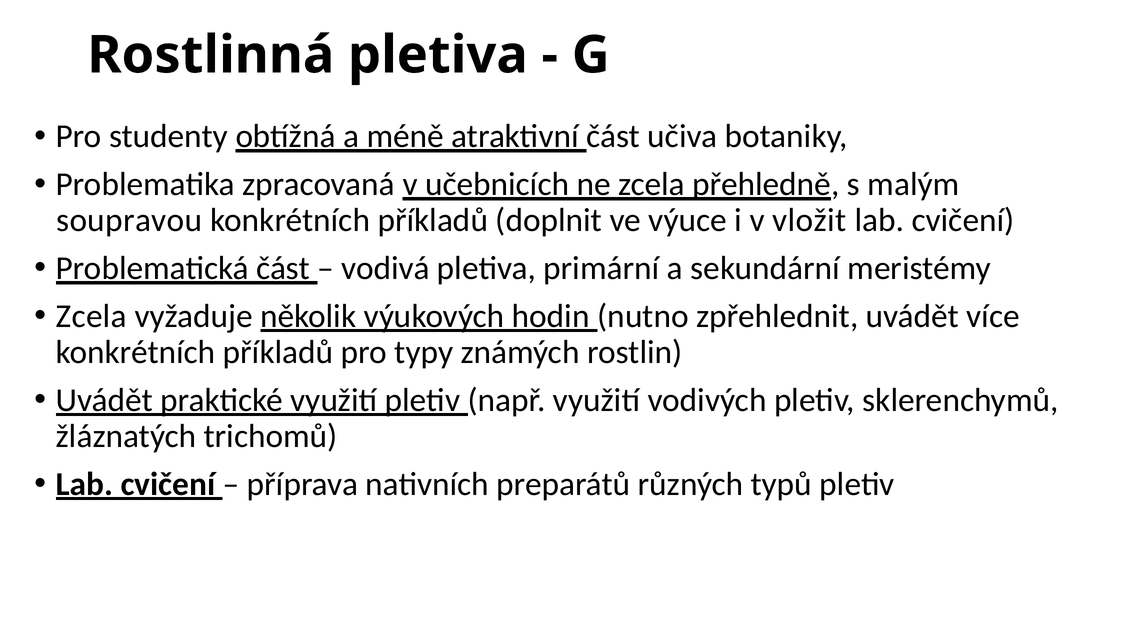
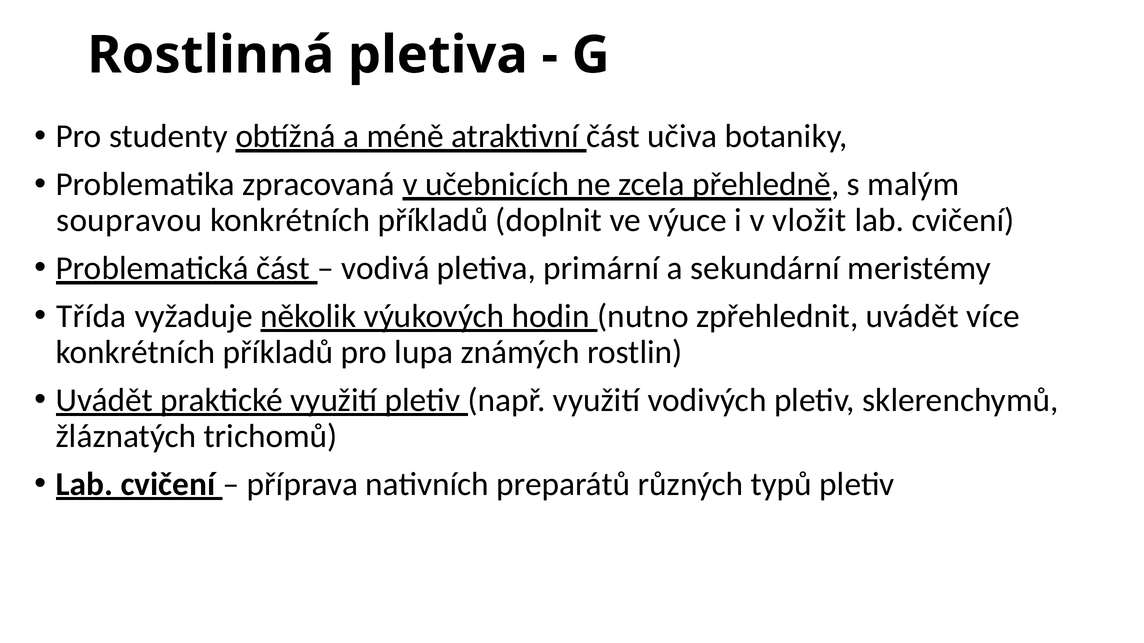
Zcela: Zcela -> Třída (91, 316)
typy: typy -> lupa (424, 353)
